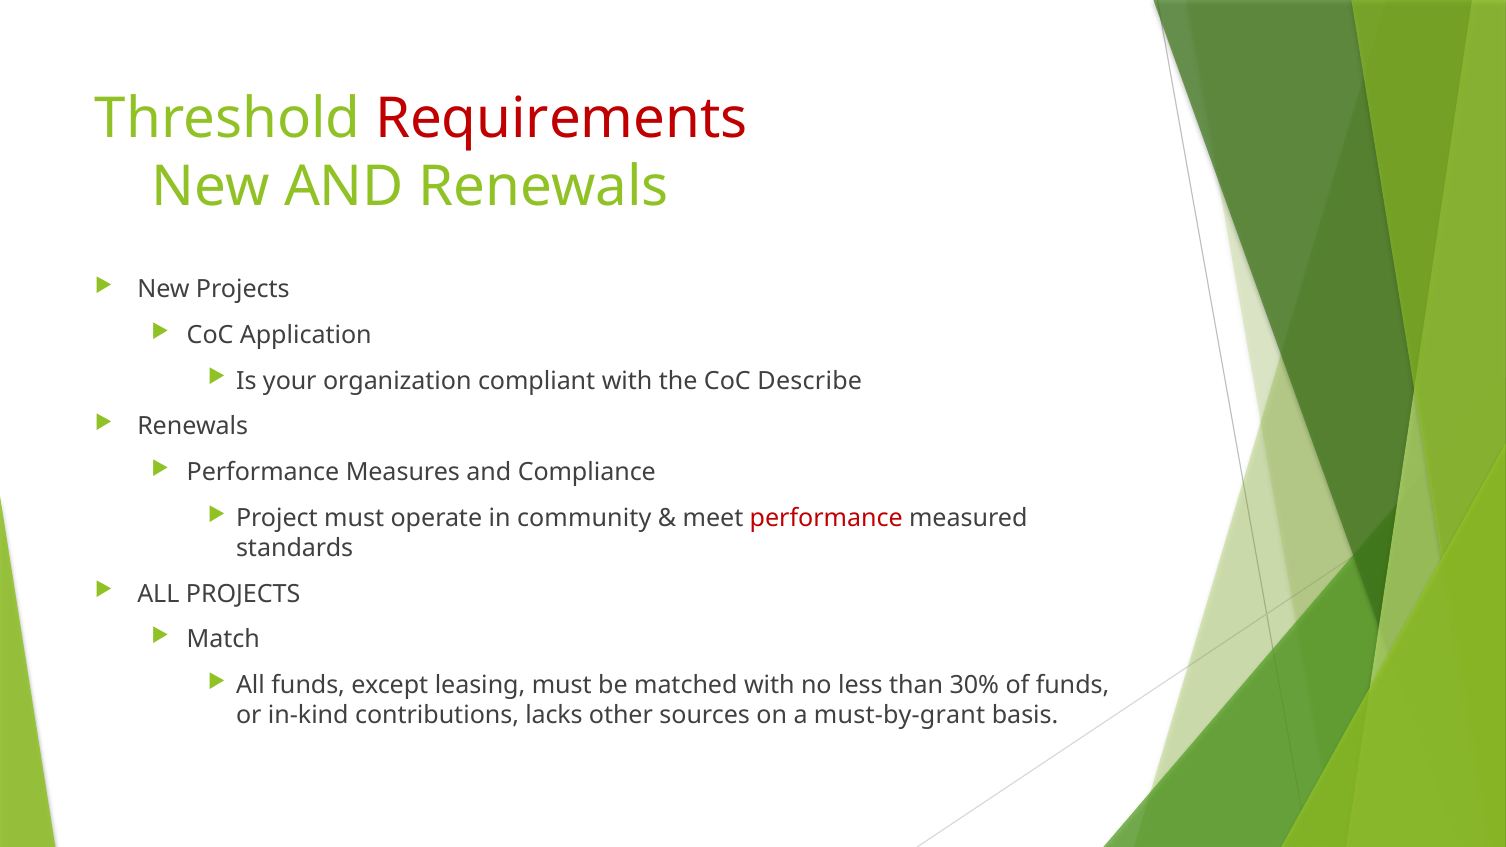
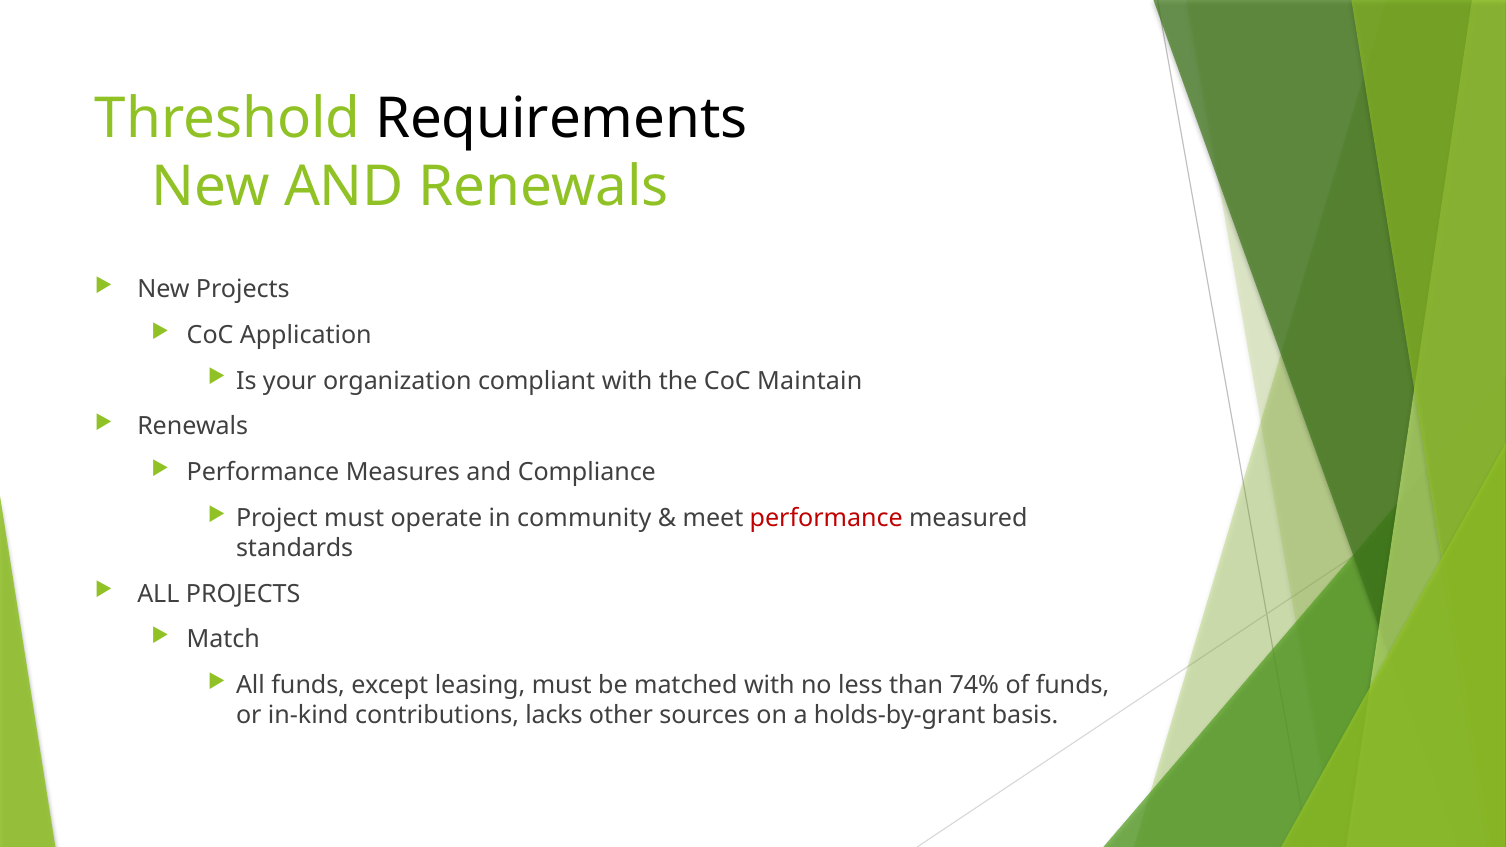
Requirements colour: red -> black (561, 119)
Describe: Describe -> Maintain (810, 381)
30%: 30% -> 74% (974, 685)
must-by-grant: must-by-grant -> holds-by-grant (900, 715)
